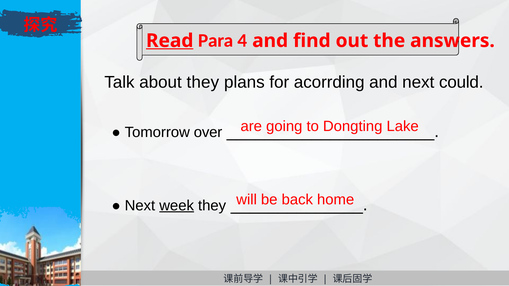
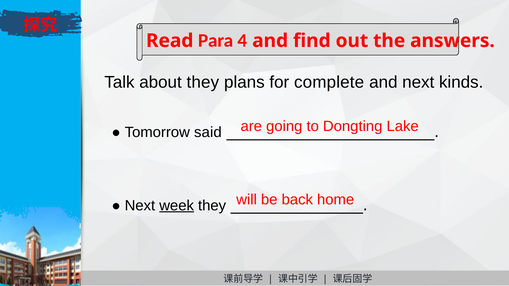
Read underline: present -> none (170, 41)
acorrding: acorrding -> complete (329, 82)
could: could -> kinds (461, 82)
over: over -> said (208, 132)
